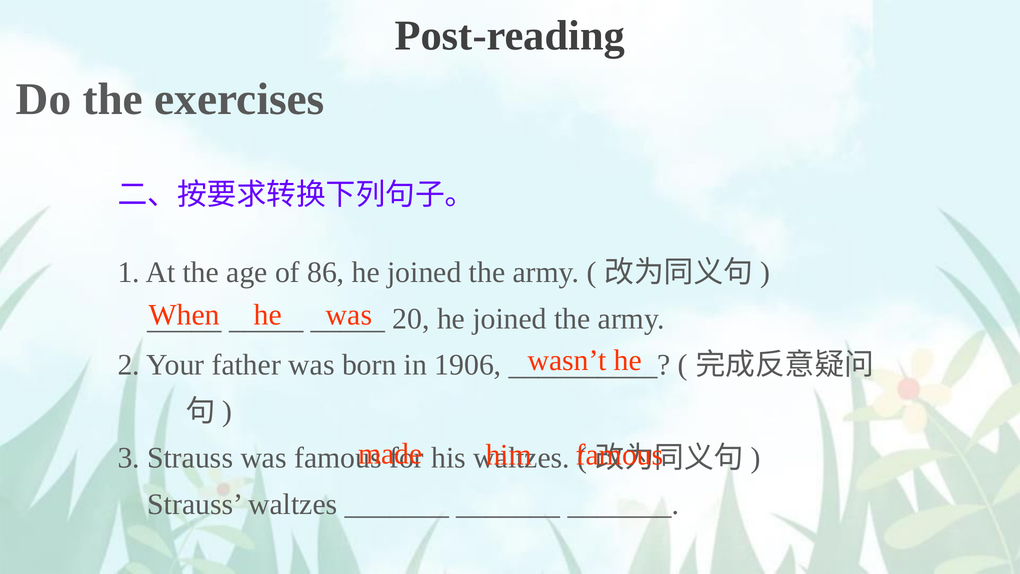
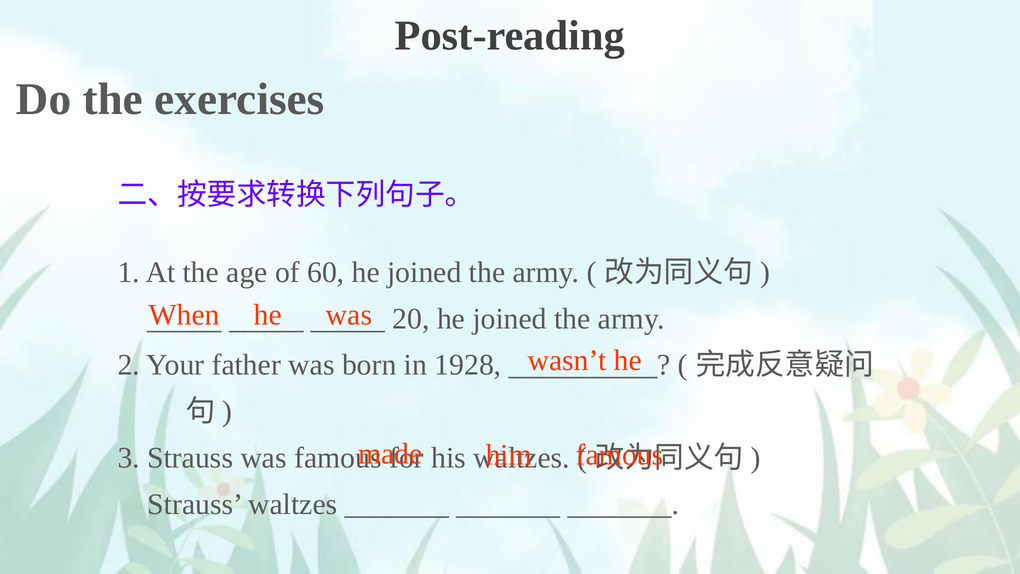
86: 86 -> 60 (326, 272)
1906: 1906 -> 1928 (468, 365)
